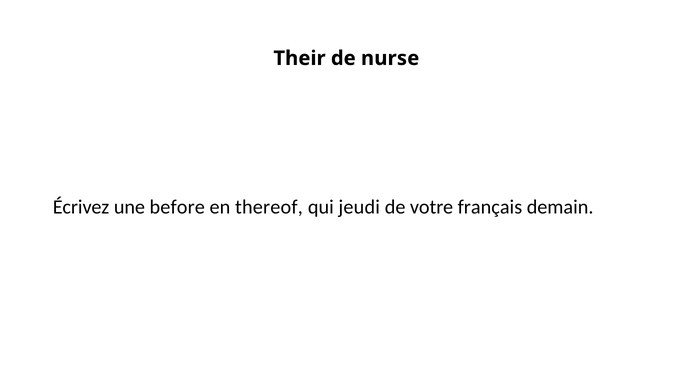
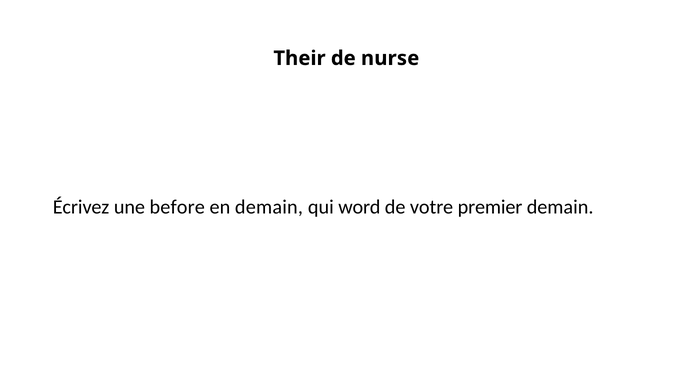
en thereof: thereof -> demain (269, 207)
jeudi: jeudi -> word (359, 207)
français: français -> premier (490, 207)
